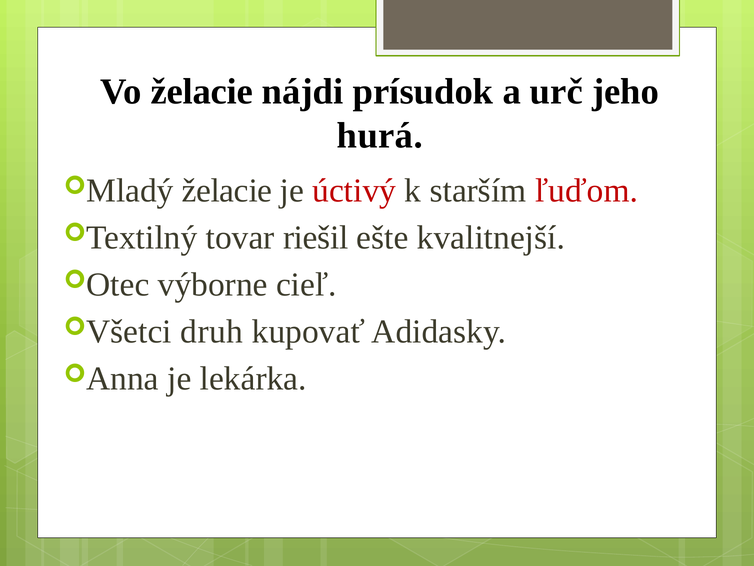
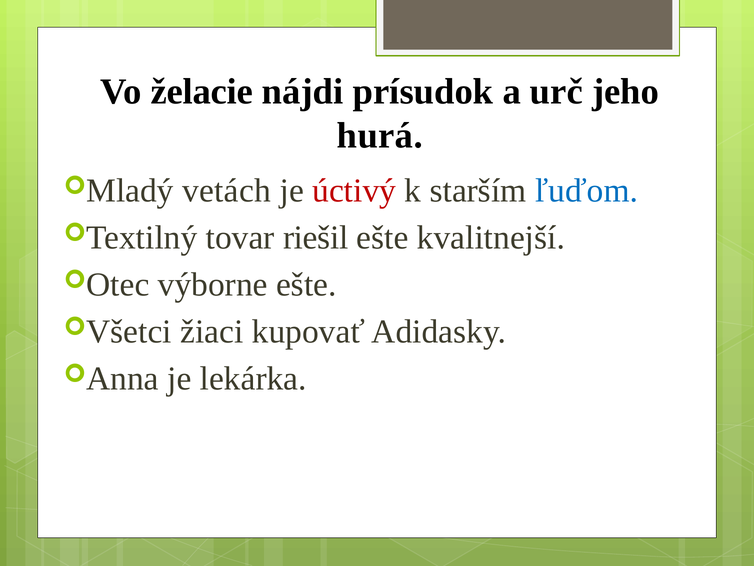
želacie: želacie -> vetách (227, 190)
ľuďom colour: red -> blue (586, 190)
výborne cieľ: cieľ -> ešte (306, 284)
druh: druh -> žiaci (212, 331)
